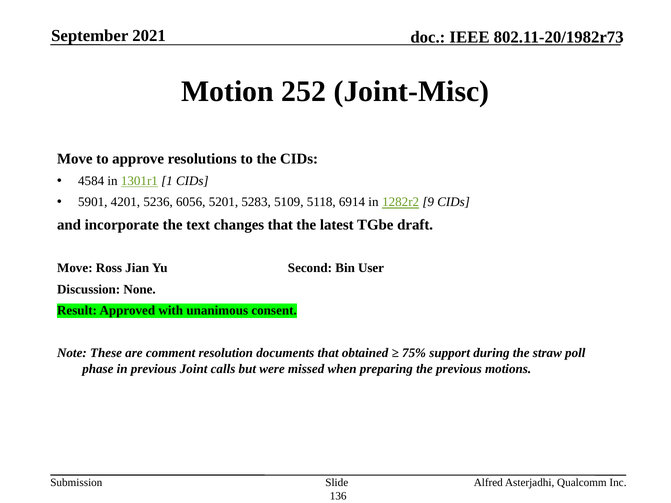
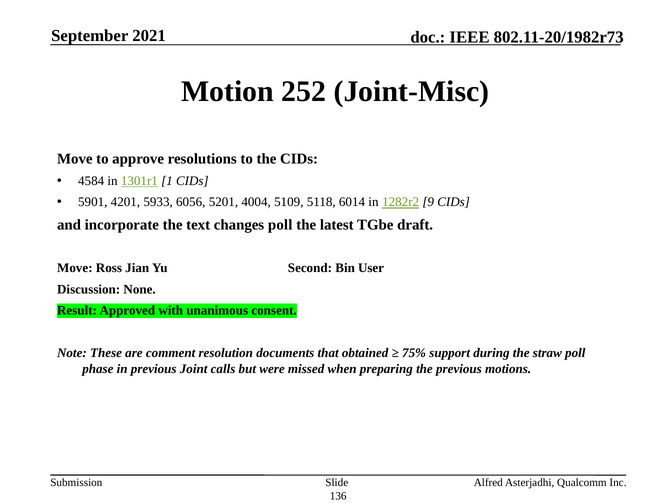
5236: 5236 -> 5933 (158, 202)
5283: 5283 -> 4004 (256, 202)
6914: 6914 -> 6014 (352, 202)
changes that: that -> poll (280, 225)
